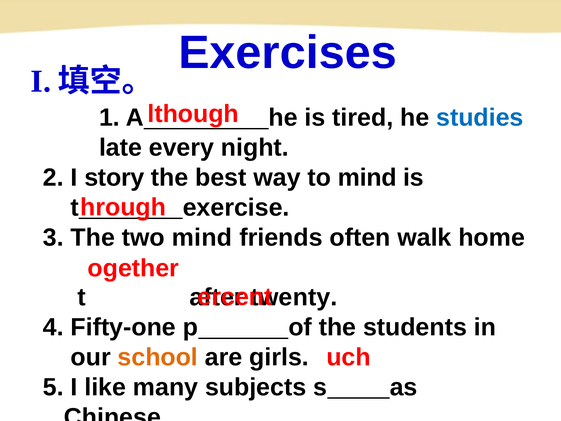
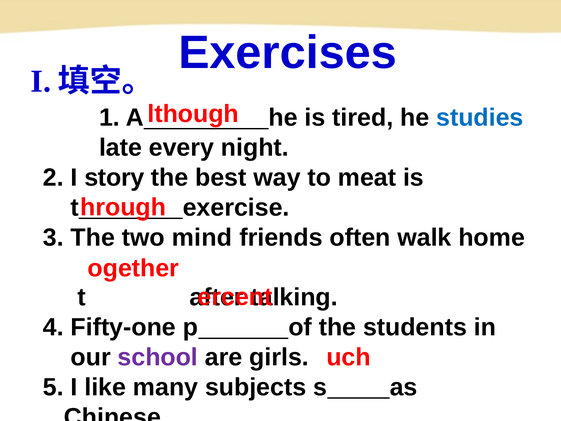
to mind: mind -> meat (367, 177)
twenty: twenty -> talking (294, 297)
school colour: orange -> purple (158, 357)
